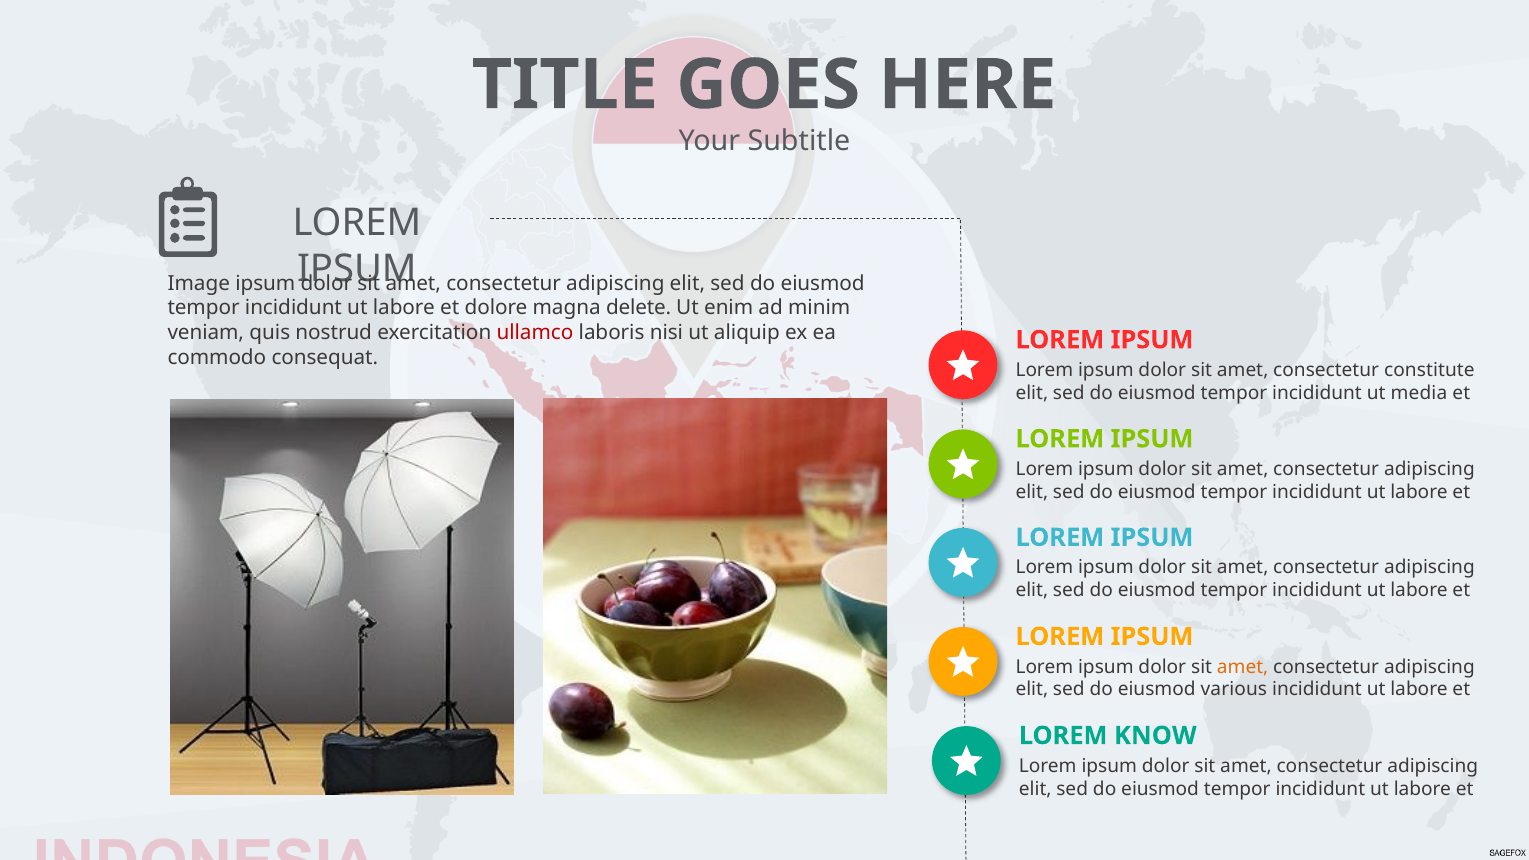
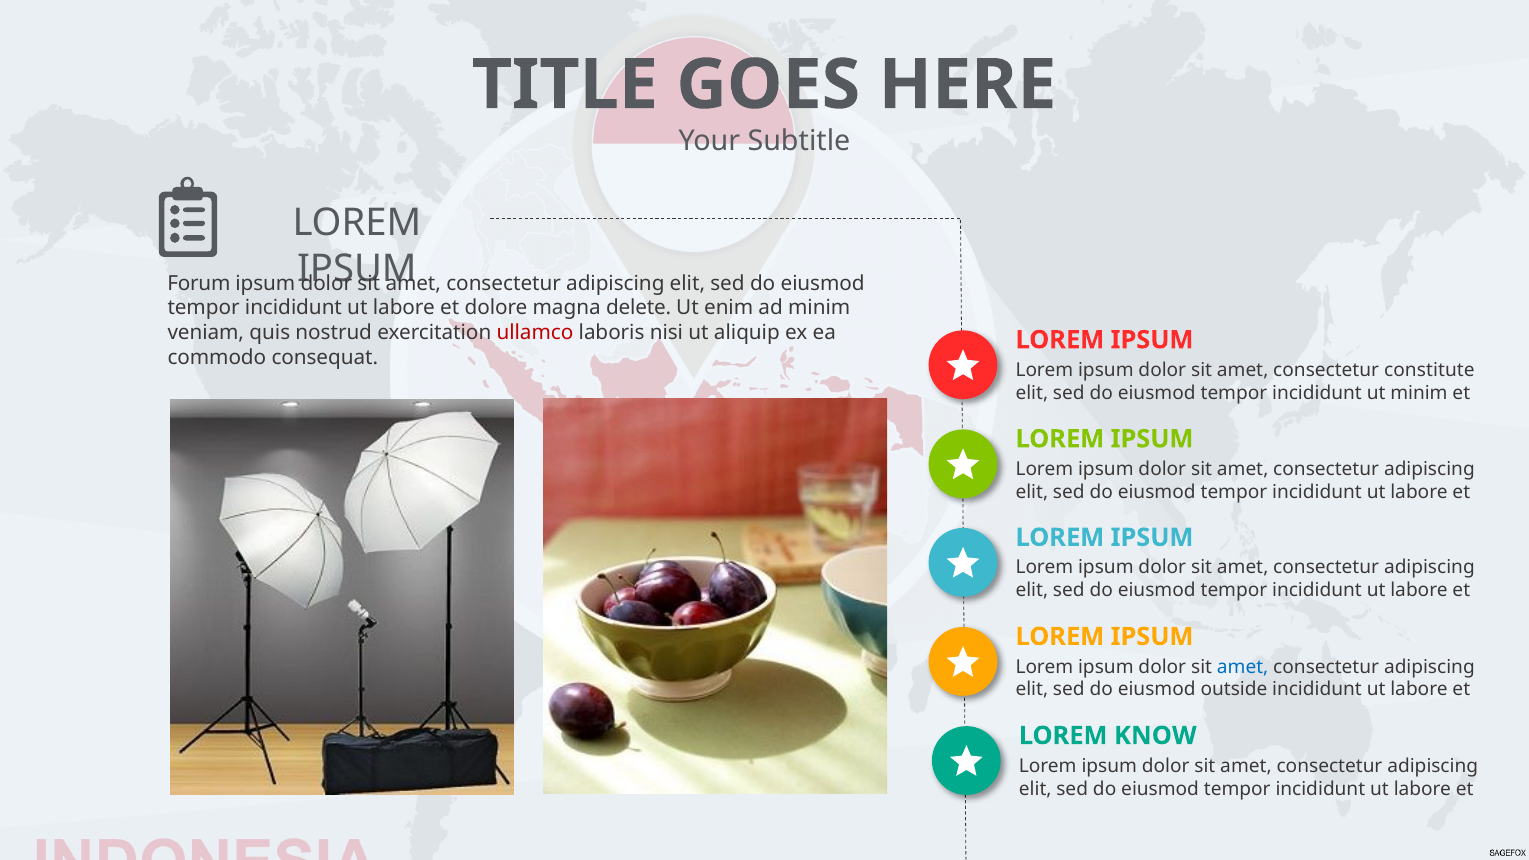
Image: Image -> Forum (199, 283)
ut media: media -> minim (1419, 393)
amet colour: orange -> blue (1243, 667)
various: various -> outside (1234, 690)
